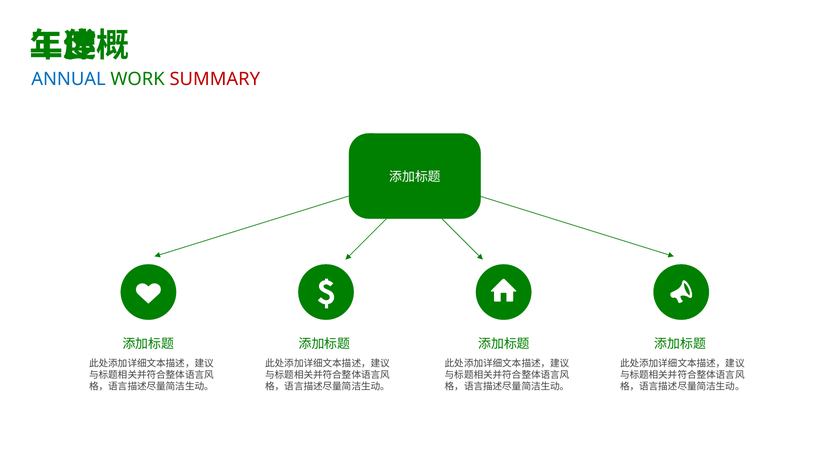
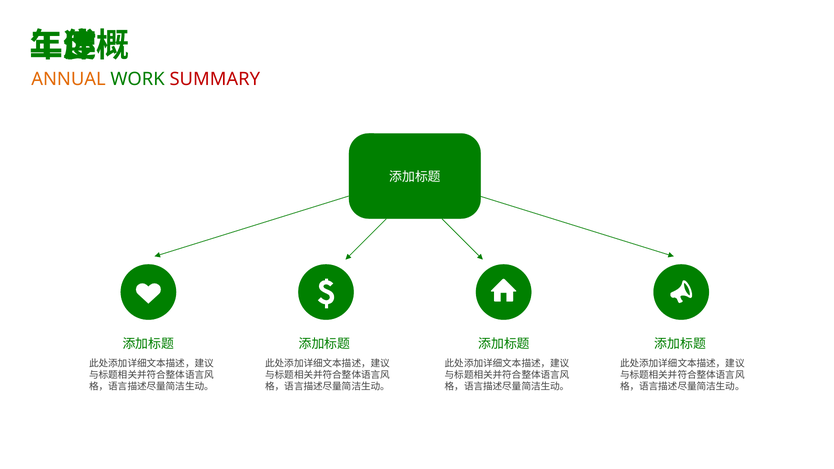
ANNUAL colour: blue -> orange (69, 79)
